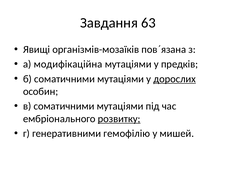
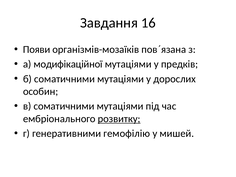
63: 63 -> 16 (148, 23)
Явищі: Явищі -> Появи (37, 50)
модифікаційна: модифікаційна -> модифікаційної (68, 64)
дорослих underline: present -> none (175, 79)
